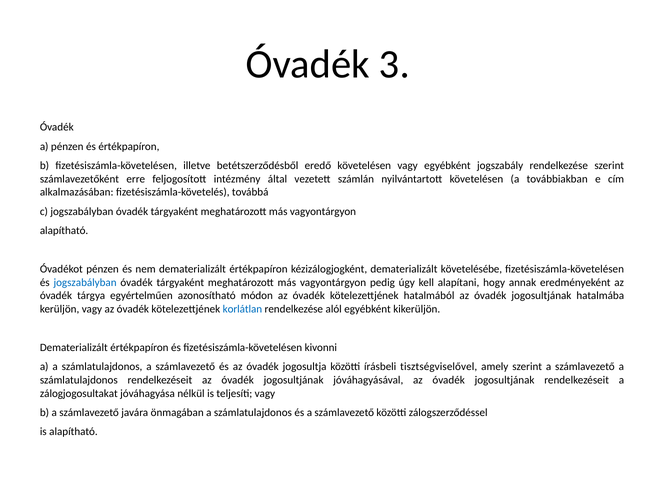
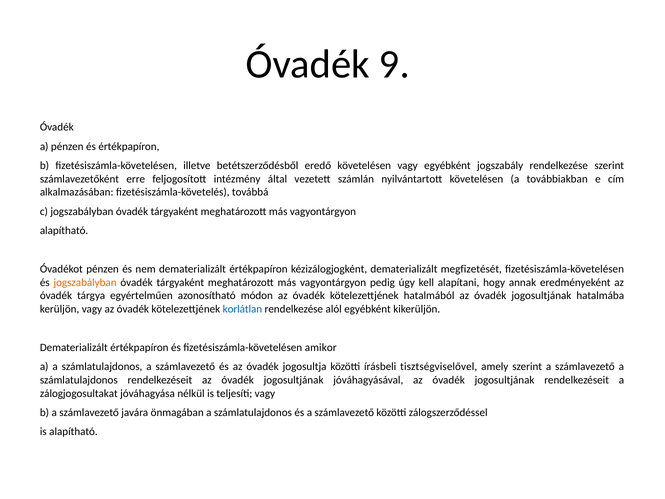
3: 3 -> 9 (394, 64)
követelésébe: követelésébe -> megfizetését (471, 269)
jogszabályban colour: blue -> orange (85, 282)
kivonni: kivonni -> amikor (321, 347)
